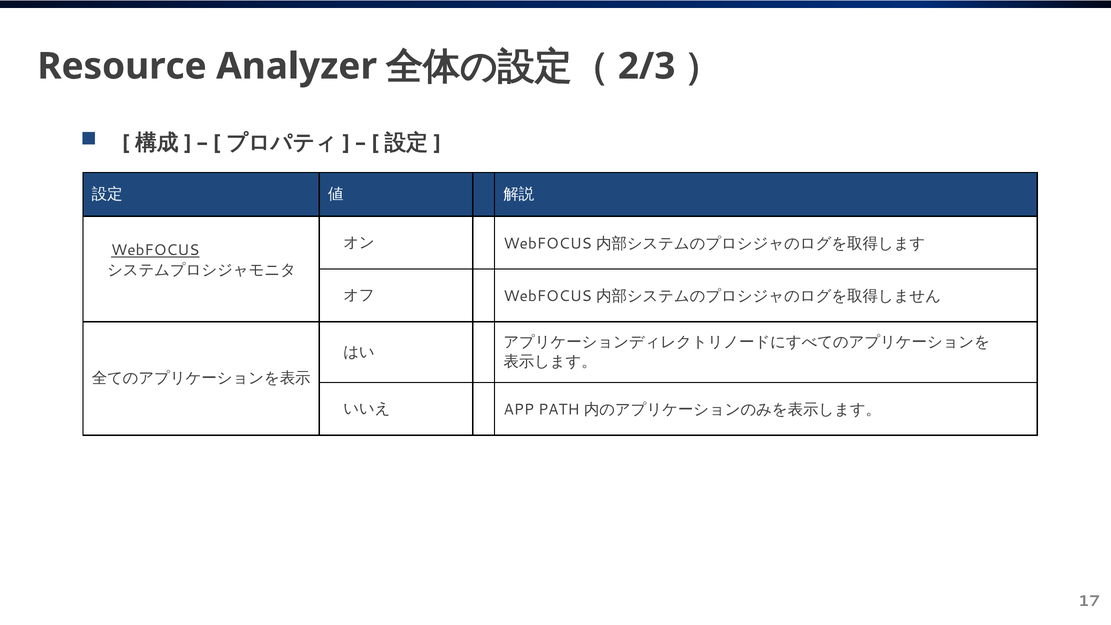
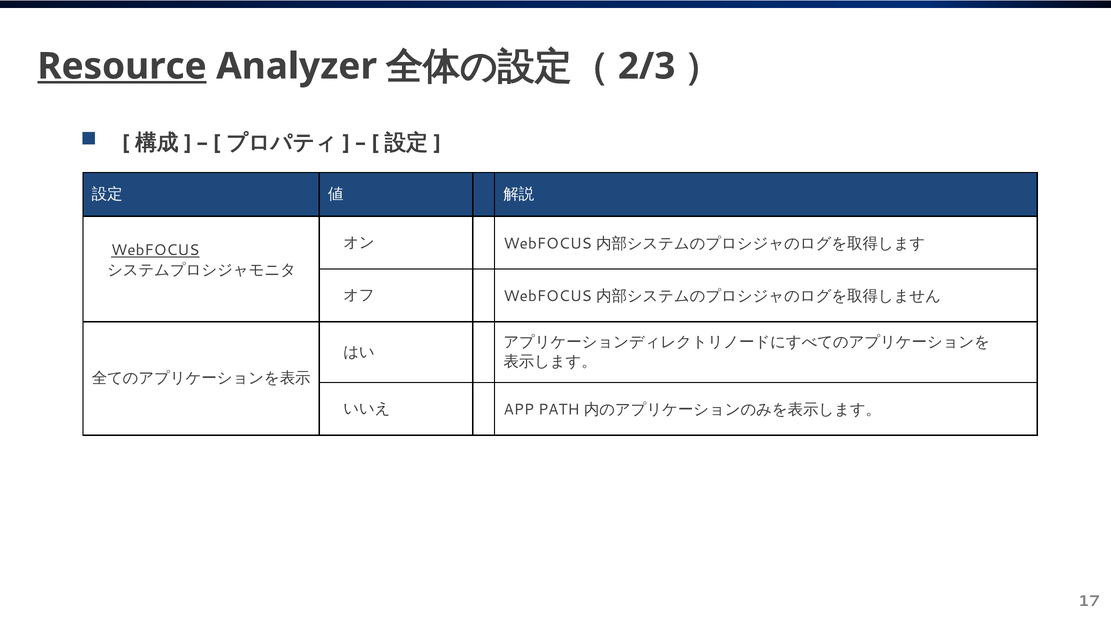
Resource underline: none -> present (122, 66)
